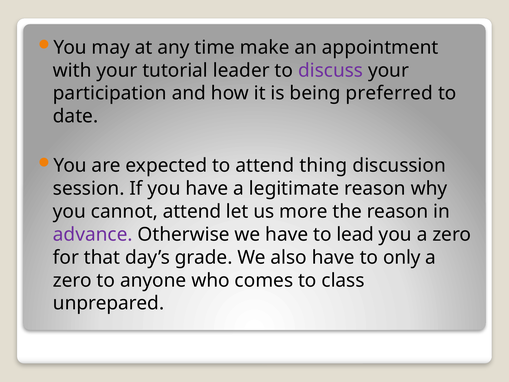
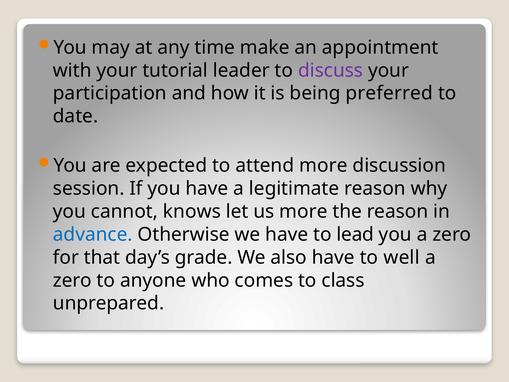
attend thing: thing -> more (323, 166)
cannot attend: attend -> knows (192, 211)
advance colour: purple -> blue (93, 234)
only: only -> well (402, 257)
